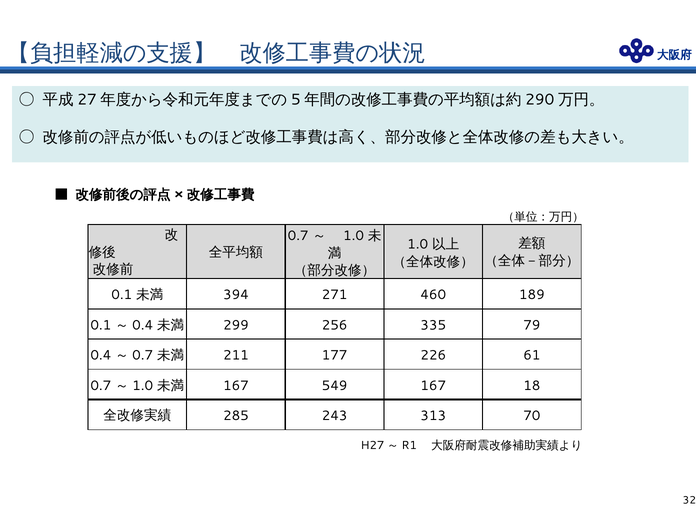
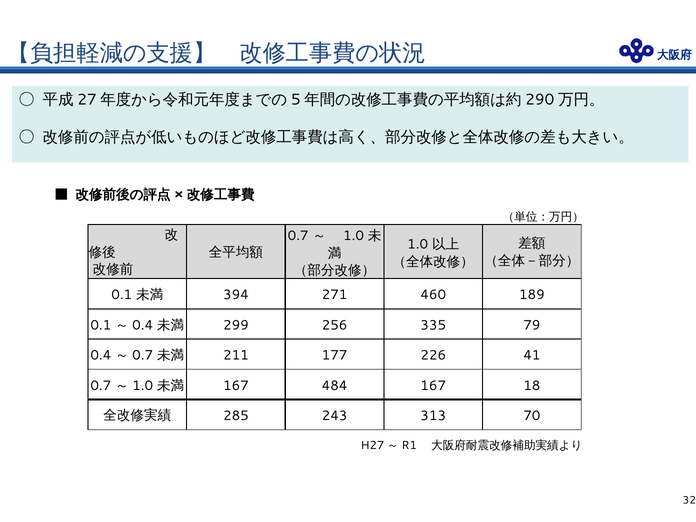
61: 61 -> 41 (532, 355)
549: 549 -> 484 (335, 386)
